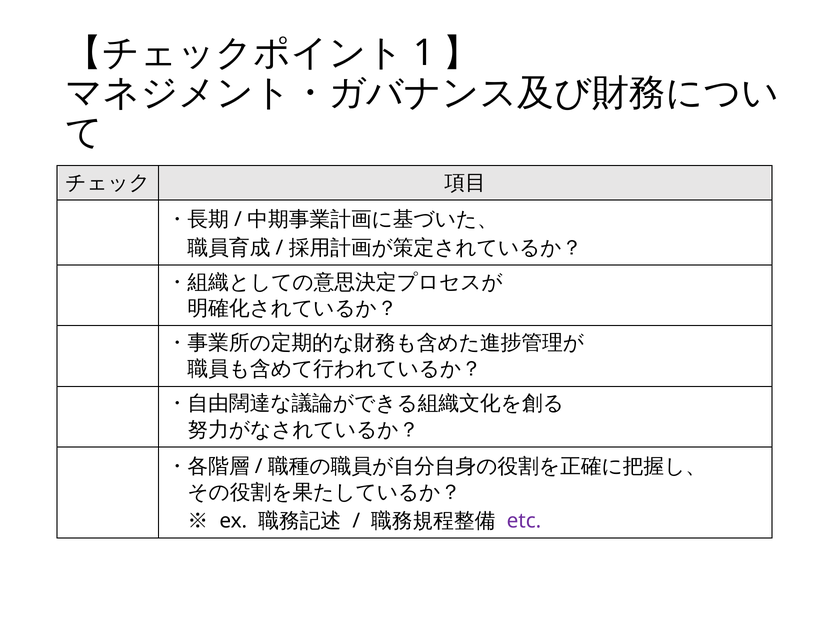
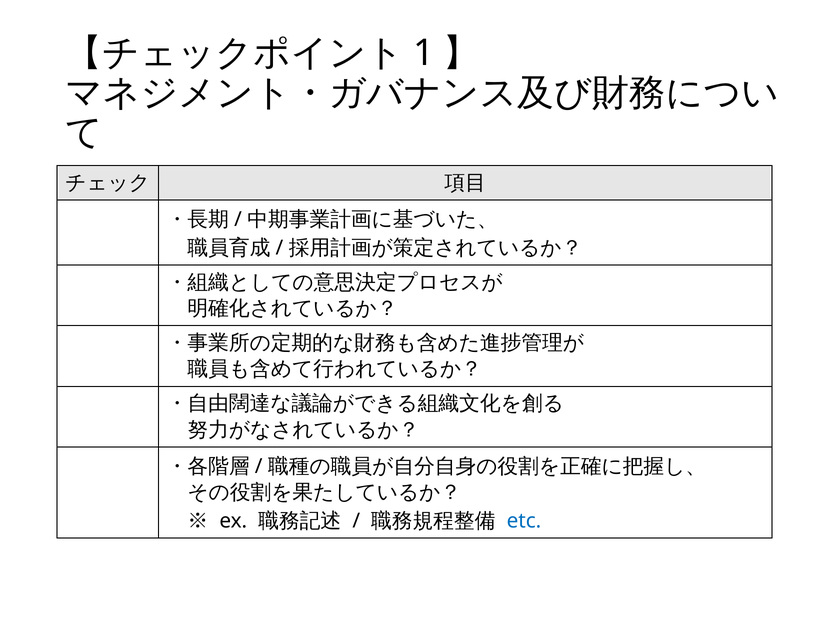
etc colour: purple -> blue (524, 521)
